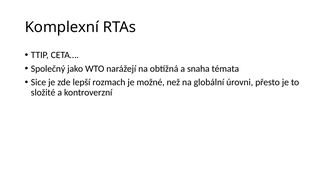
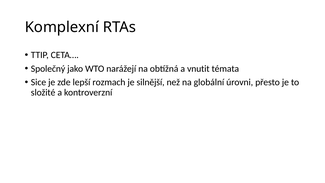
snaha: snaha -> vnutit (198, 69)
možné: možné -> silnější (151, 82)
